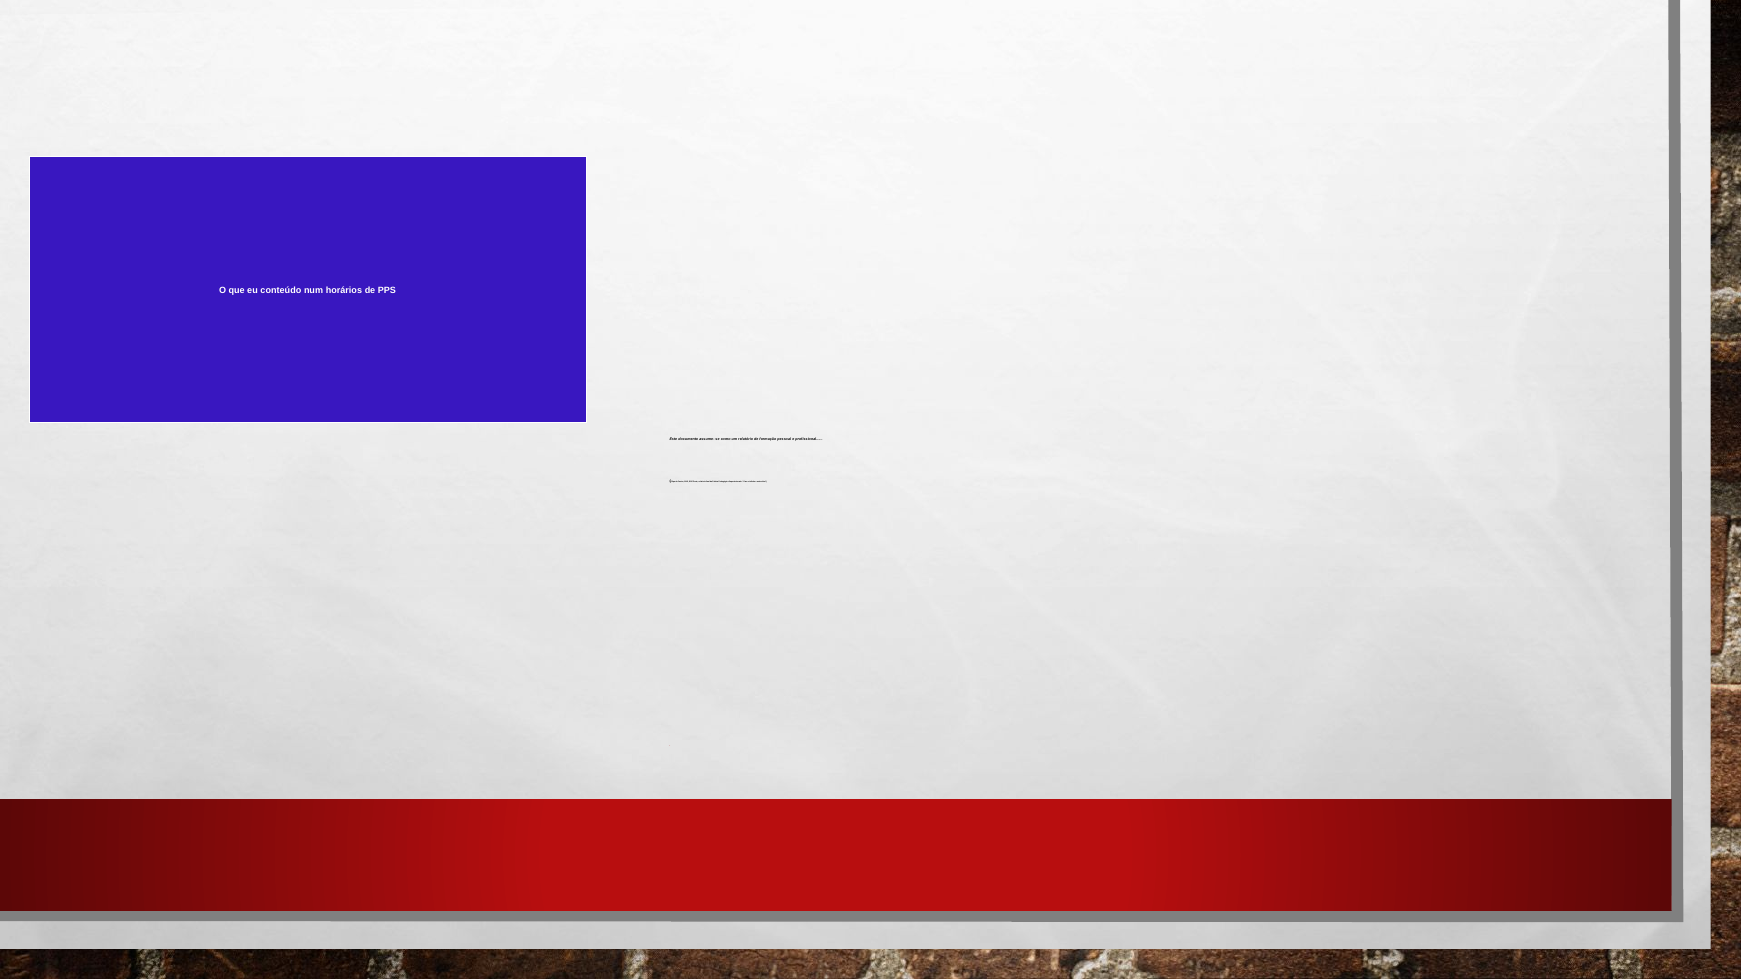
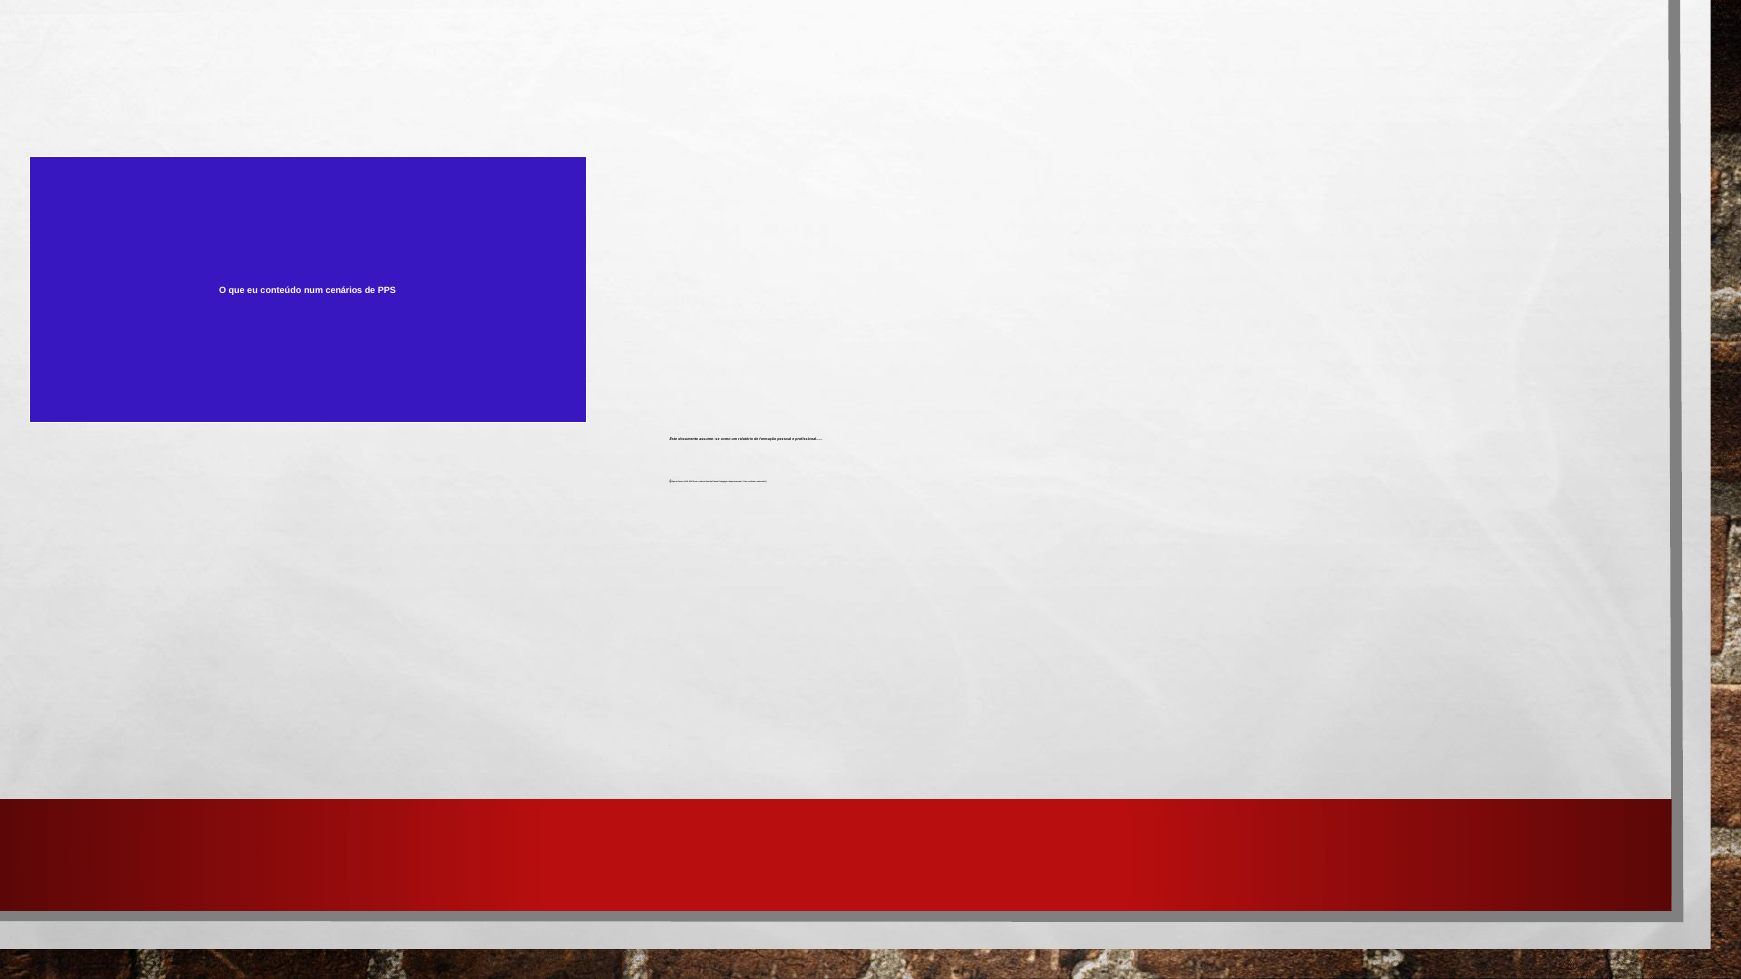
horários: horários -> cenários (344, 290)
